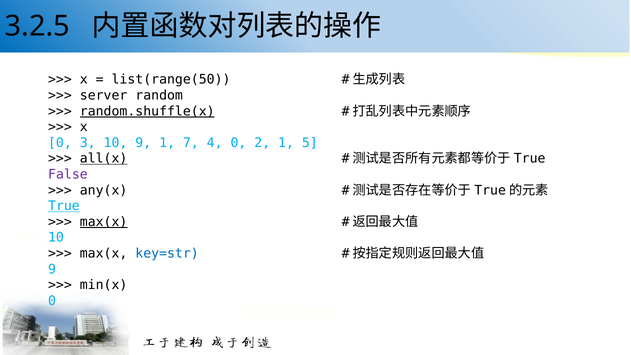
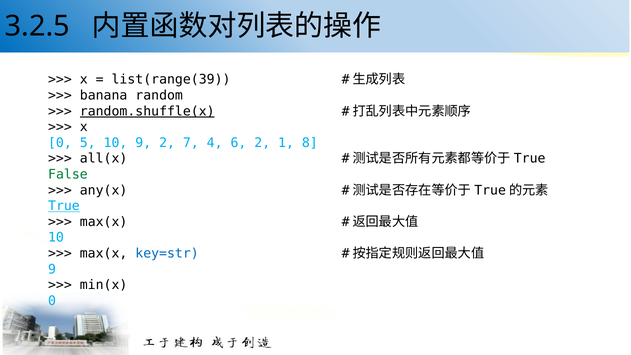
list(range(50: list(range(50 -> list(range(39 (171, 80)
server: server -> banana (104, 95)
3: 3 -> 5 (88, 143)
9 1: 1 -> 2 (167, 143)
4 0: 0 -> 6 (238, 143)
5: 5 -> 8 (310, 143)
all(x underline: present -> none (104, 159)
False colour: purple -> green (68, 174)
max(x underline: present -> none (104, 222)
